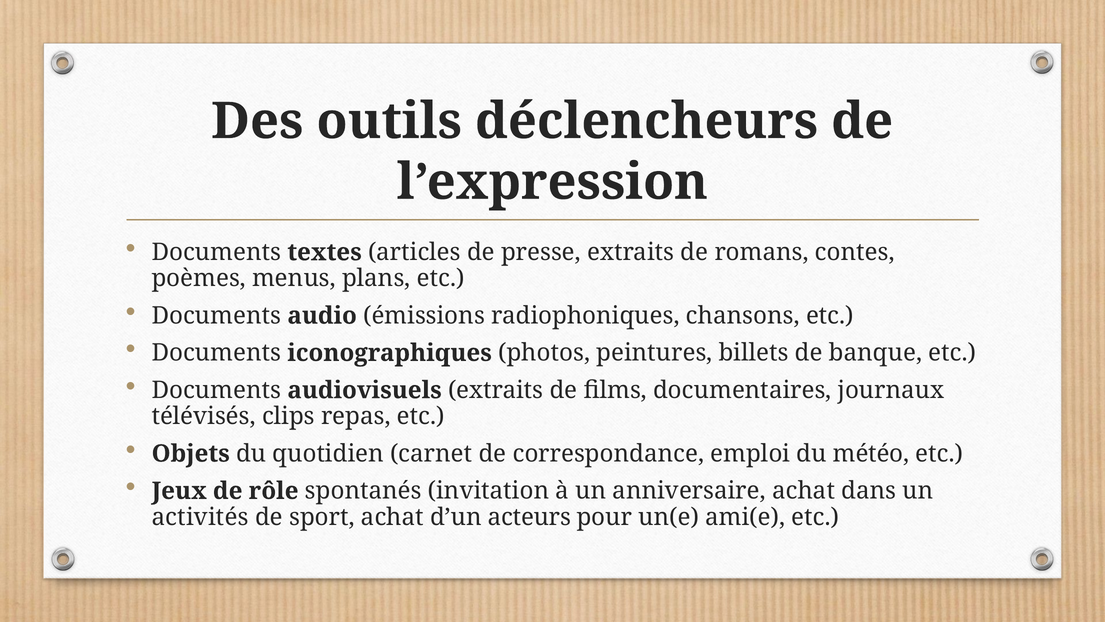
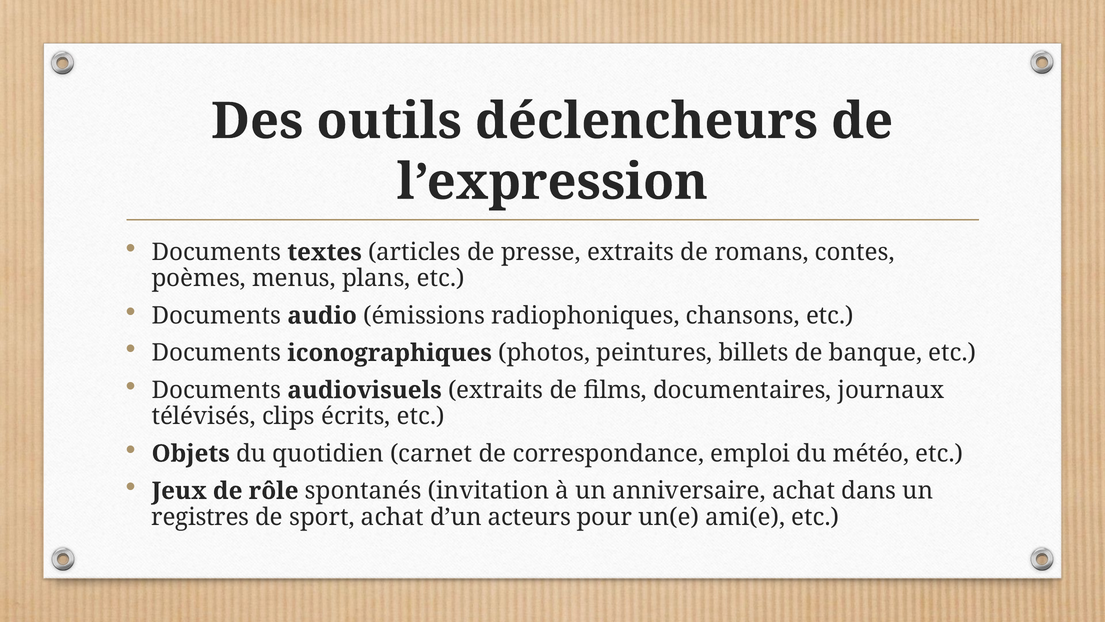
repas: repas -> écrits (356, 416)
activités: activités -> registres (200, 517)
